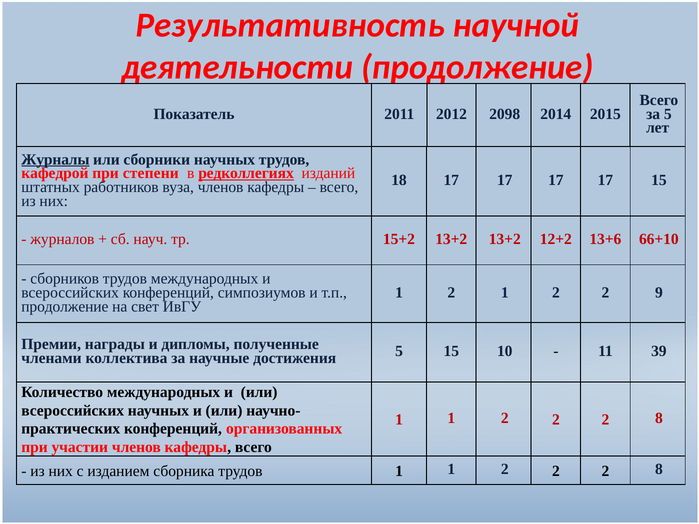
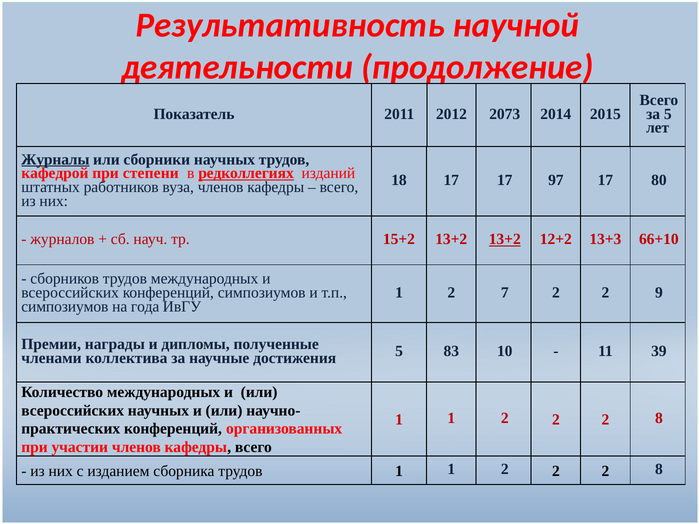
2098: 2098 -> 2073 (505, 114)
18 17 17 17: 17 -> 97 (556, 180)
17 15: 15 -> 80 (659, 180)
13+2 underline: none -> present (505, 239)
13+6: 13+6 -> 13+3 (605, 239)
2 1: 1 -> 7 (505, 293)
продолжение: продолжение -> симпозиумов (65, 307)
свет: свет -> года (145, 307)
5 15: 15 -> 83 (451, 351)
